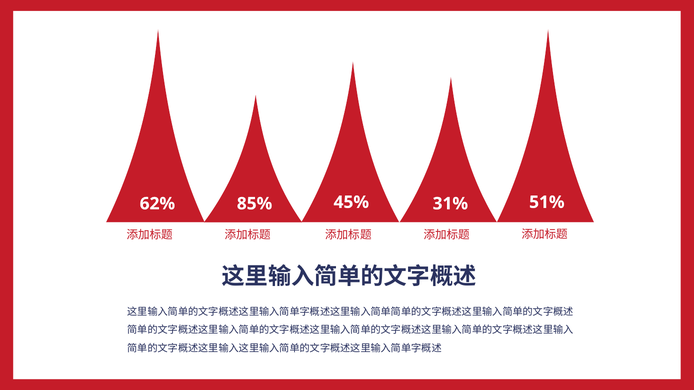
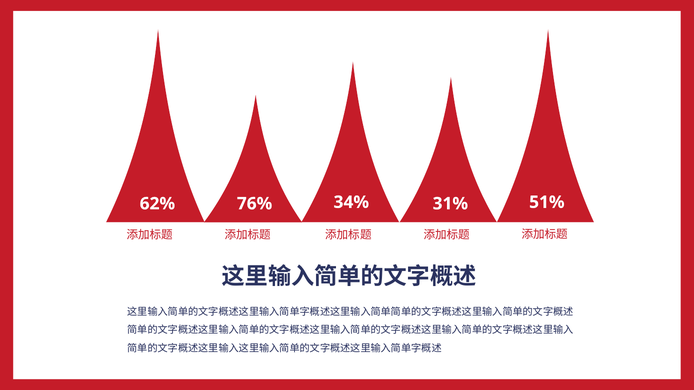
45%: 45% -> 34% (351, 202)
85%: 85% -> 76% (255, 204)
